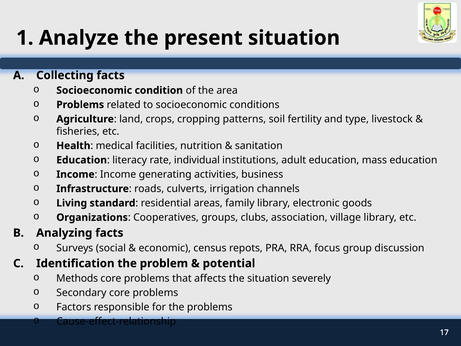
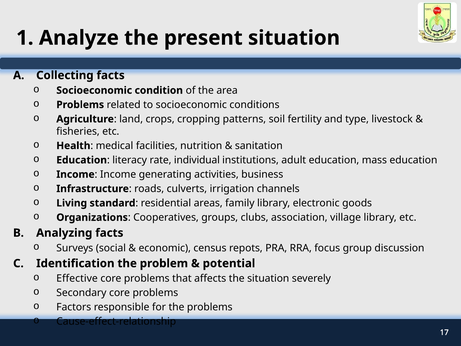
Methods: Methods -> Effective (77, 278)
